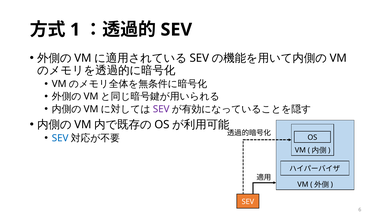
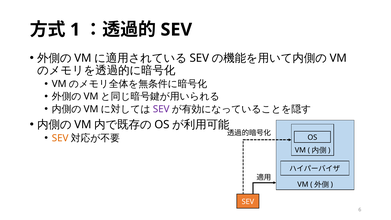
SEV colour: blue -> orange (60, 138)
